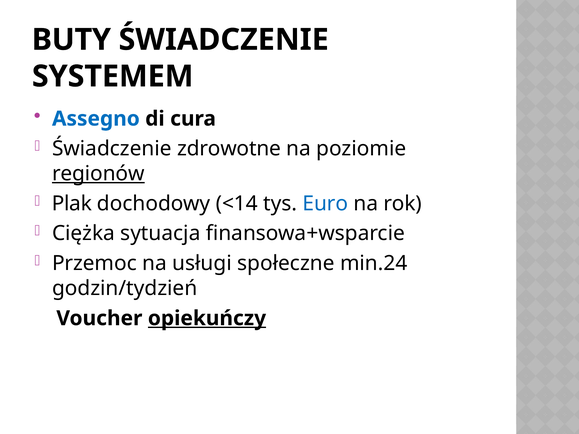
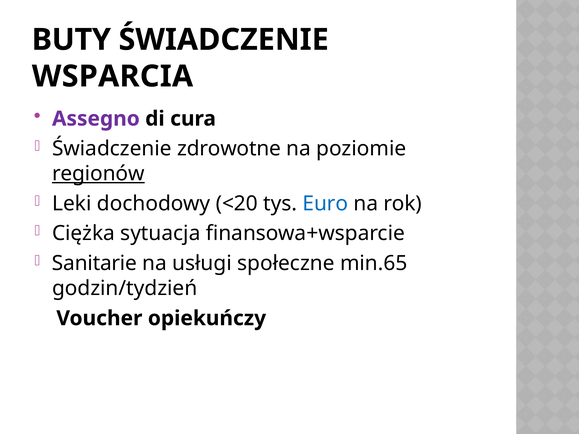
SYSTEMEM: SYSTEMEM -> WSPARCIA (112, 76)
Assegno colour: blue -> purple (96, 119)
Plak: Plak -> Leki (72, 204)
<14: <14 -> <20 (237, 204)
Przemoc: Przemoc -> Sanitarie (94, 263)
min.24: min.24 -> min.65 (374, 263)
opiekuńczy underline: present -> none (207, 318)
